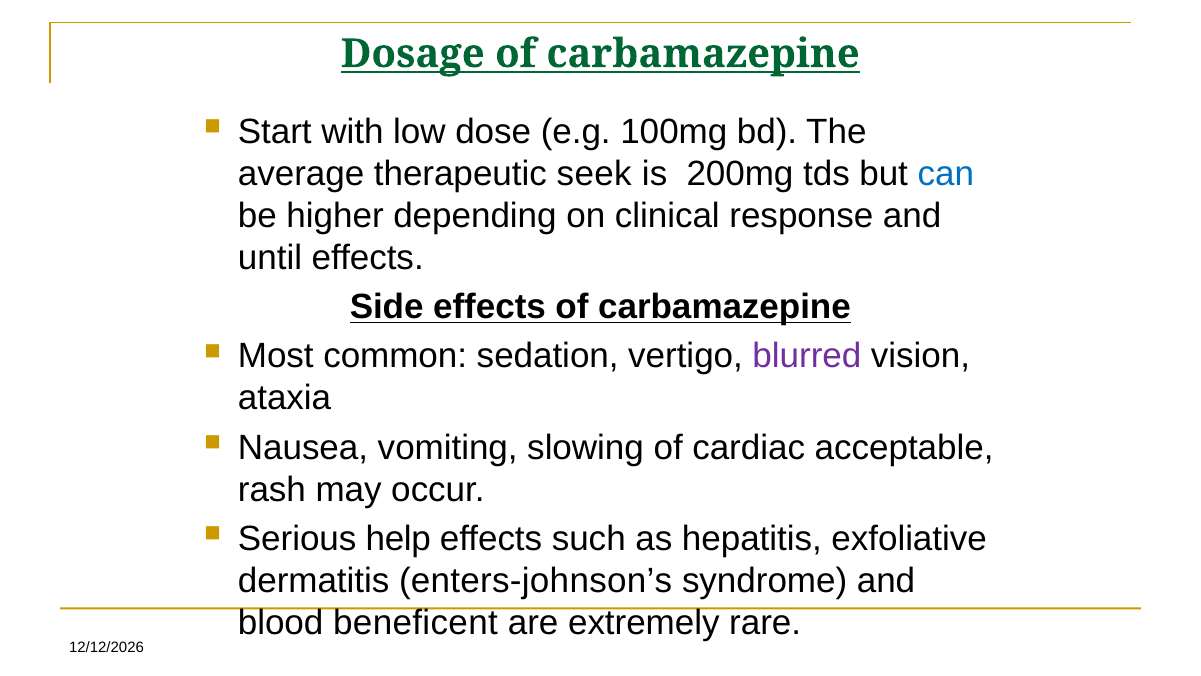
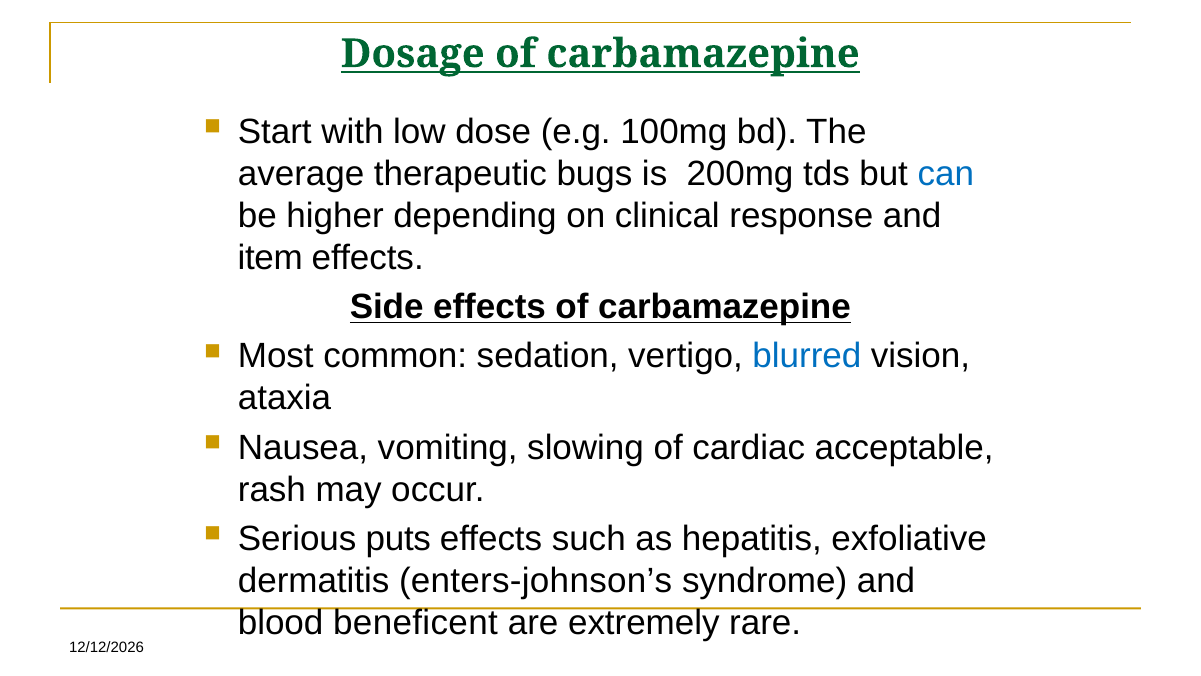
seek: seek -> bugs (594, 174)
until: until -> item (270, 258)
blurred colour: purple -> blue (807, 356)
help: help -> puts (398, 538)
